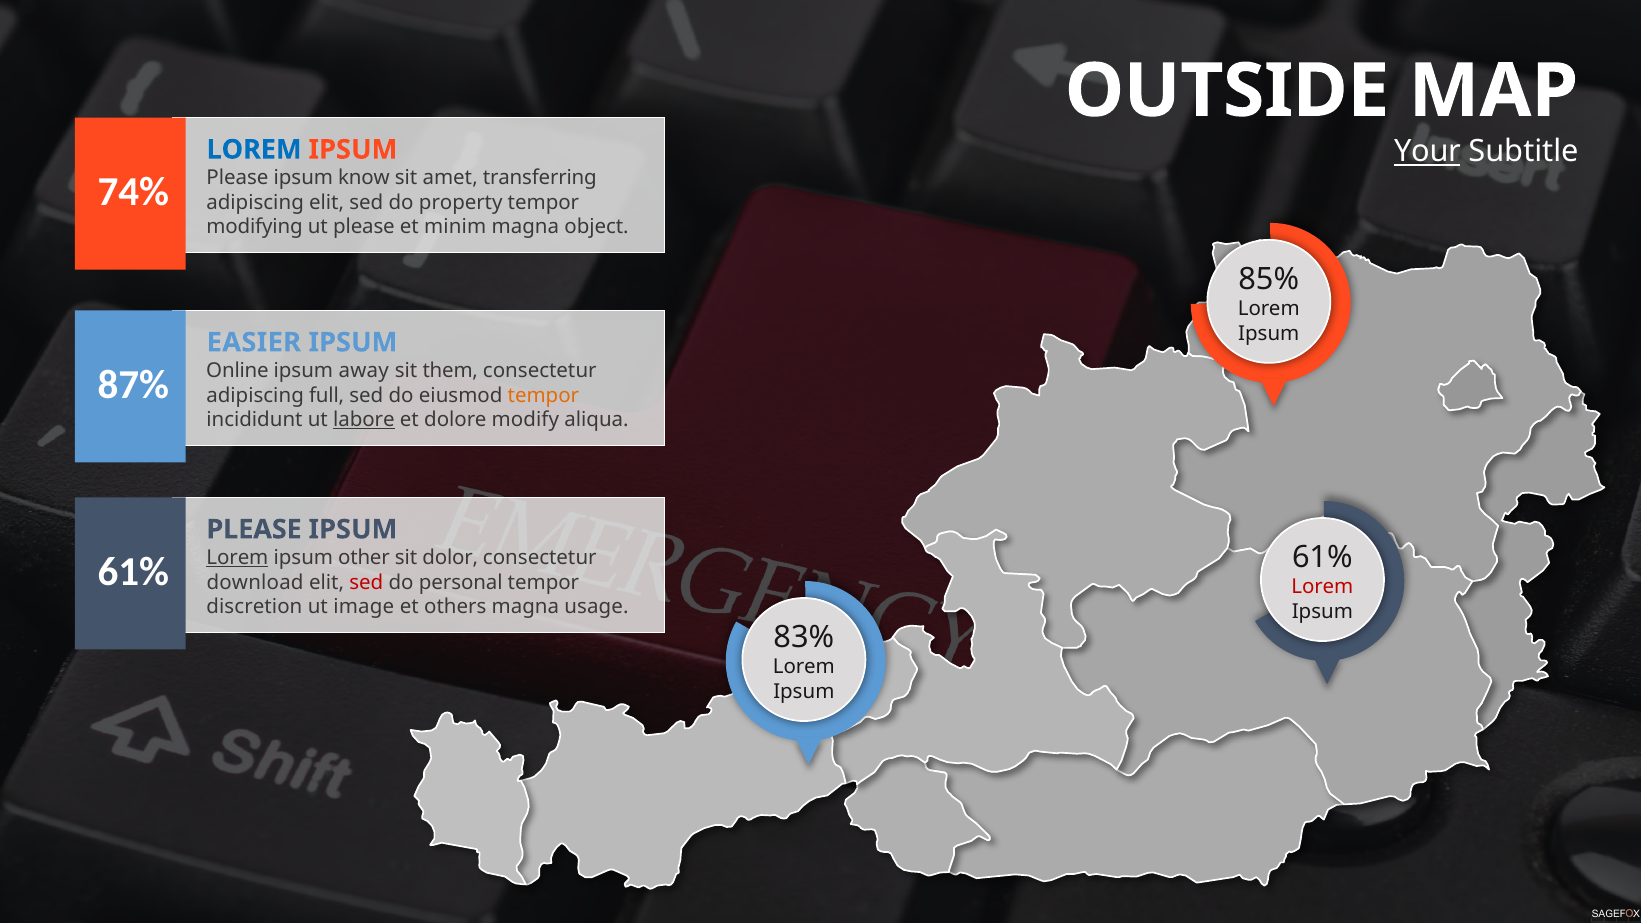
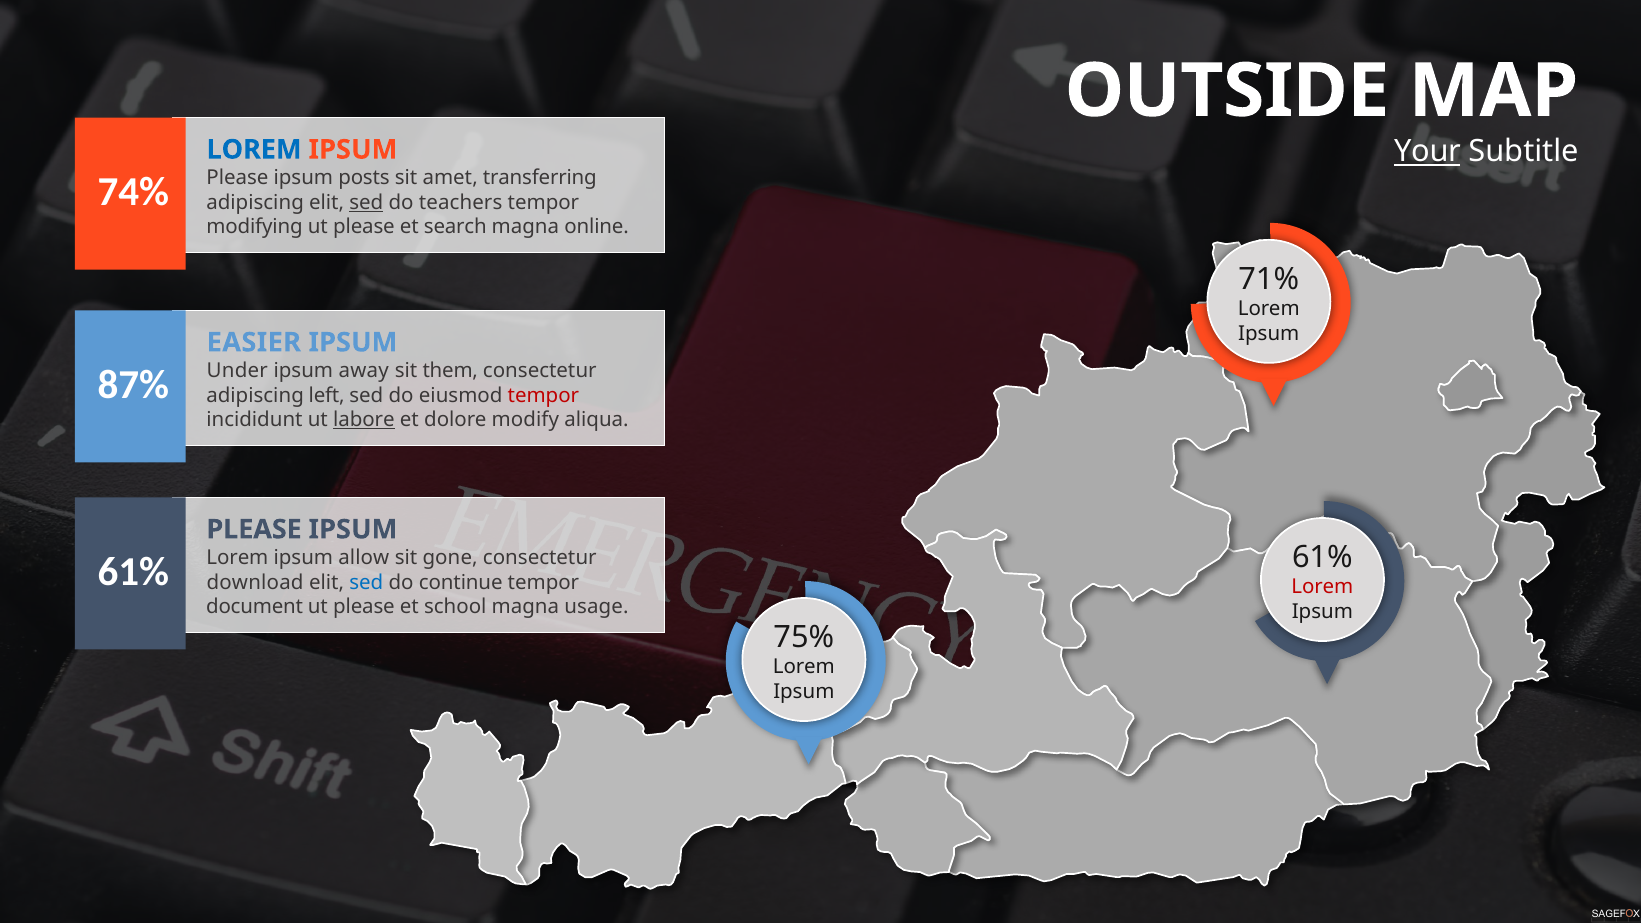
know: know -> posts (364, 178)
sed underline: none -> present (366, 202)
property: property -> teachers (461, 202)
minim: minim -> search (455, 227)
object: object -> online (597, 227)
85%: 85% -> 71% (1269, 279)
Online: Online -> Under (237, 371)
full: full -> left (327, 395)
tempor colour: orange -> red (543, 395)
Lorem underline: present -> none (237, 558)
other: other -> allow (364, 558)
dolor: dolor -> gone (450, 558)
sed colour: red -> blue (366, 582)
personal: personal -> continue (461, 582)
discretion: discretion -> document (255, 607)
image: image -> please (364, 607)
others: others -> school (455, 607)
83%: 83% -> 75% (804, 637)
